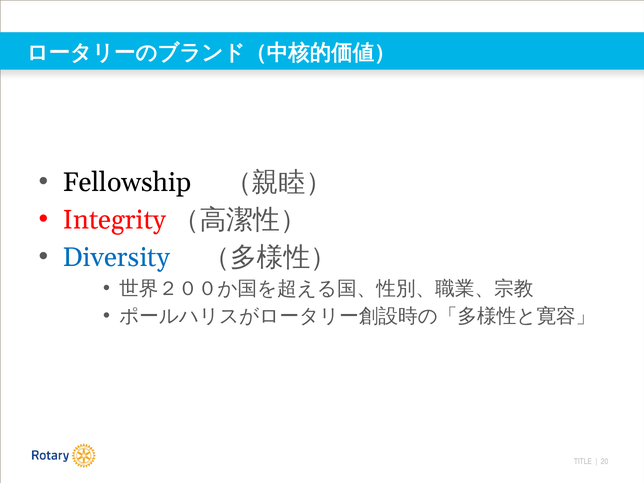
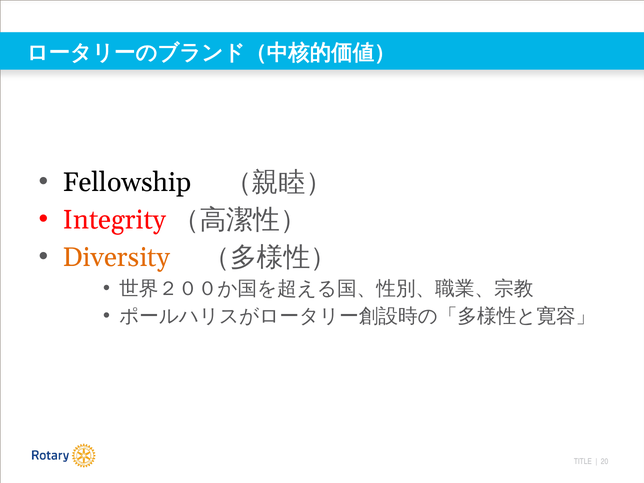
Diversity colour: blue -> orange (116, 257)
